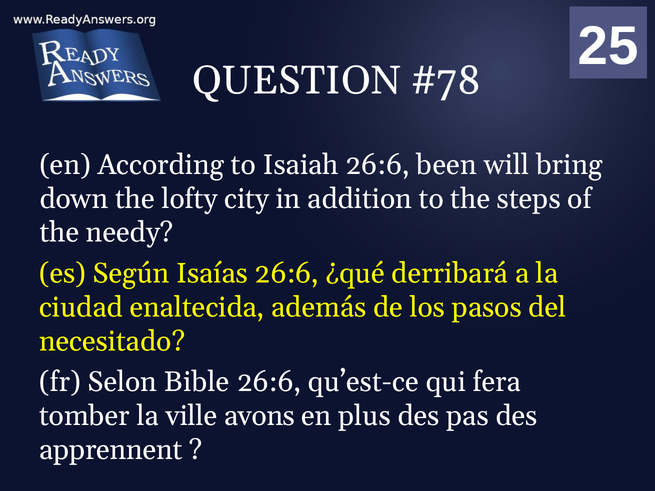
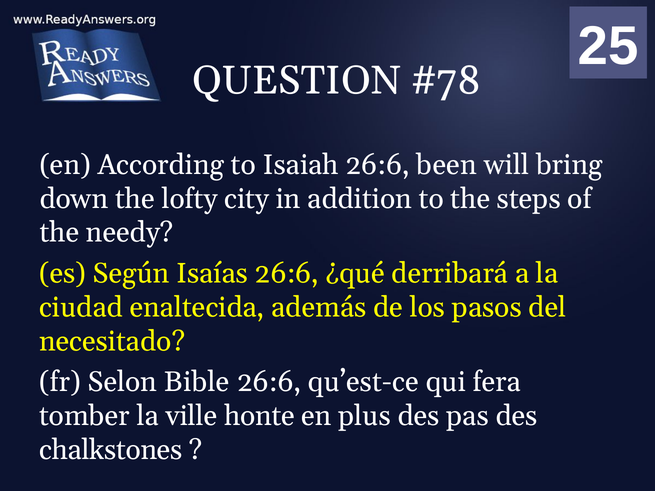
avons: avons -> honte (260, 416)
apprennent: apprennent -> chalkstones (111, 450)
